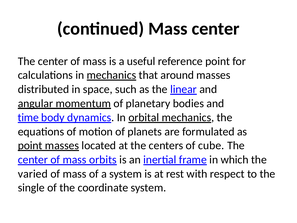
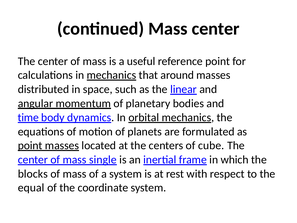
orbits: orbits -> single (103, 160)
varied: varied -> blocks (33, 174)
single: single -> equal (31, 187)
